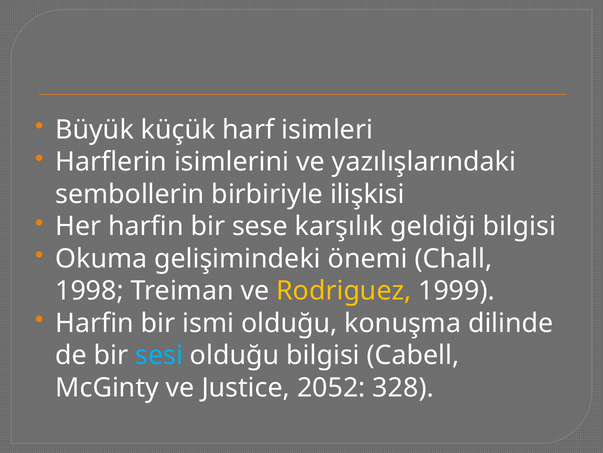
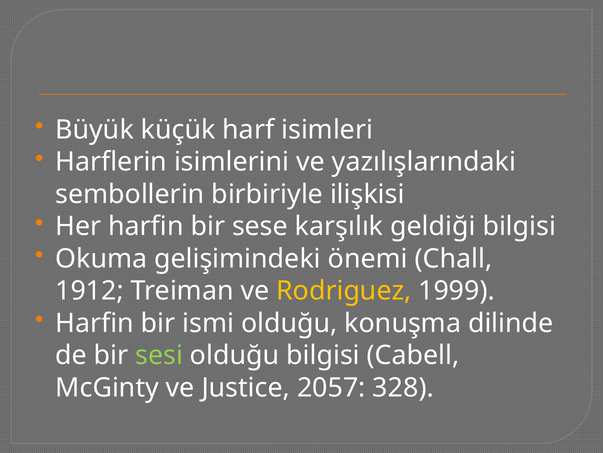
1998: 1998 -> 1912 (90, 290)
sesi colour: light blue -> light green (159, 355)
2052: 2052 -> 2057 (331, 387)
